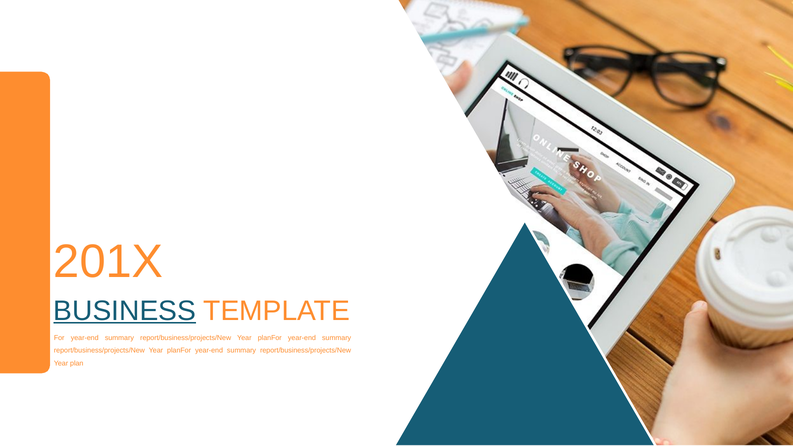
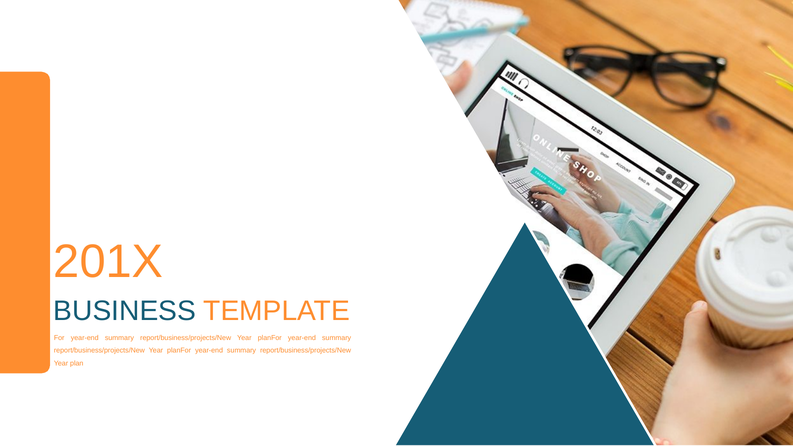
BUSINESS underline: present -> none (125, 311)
